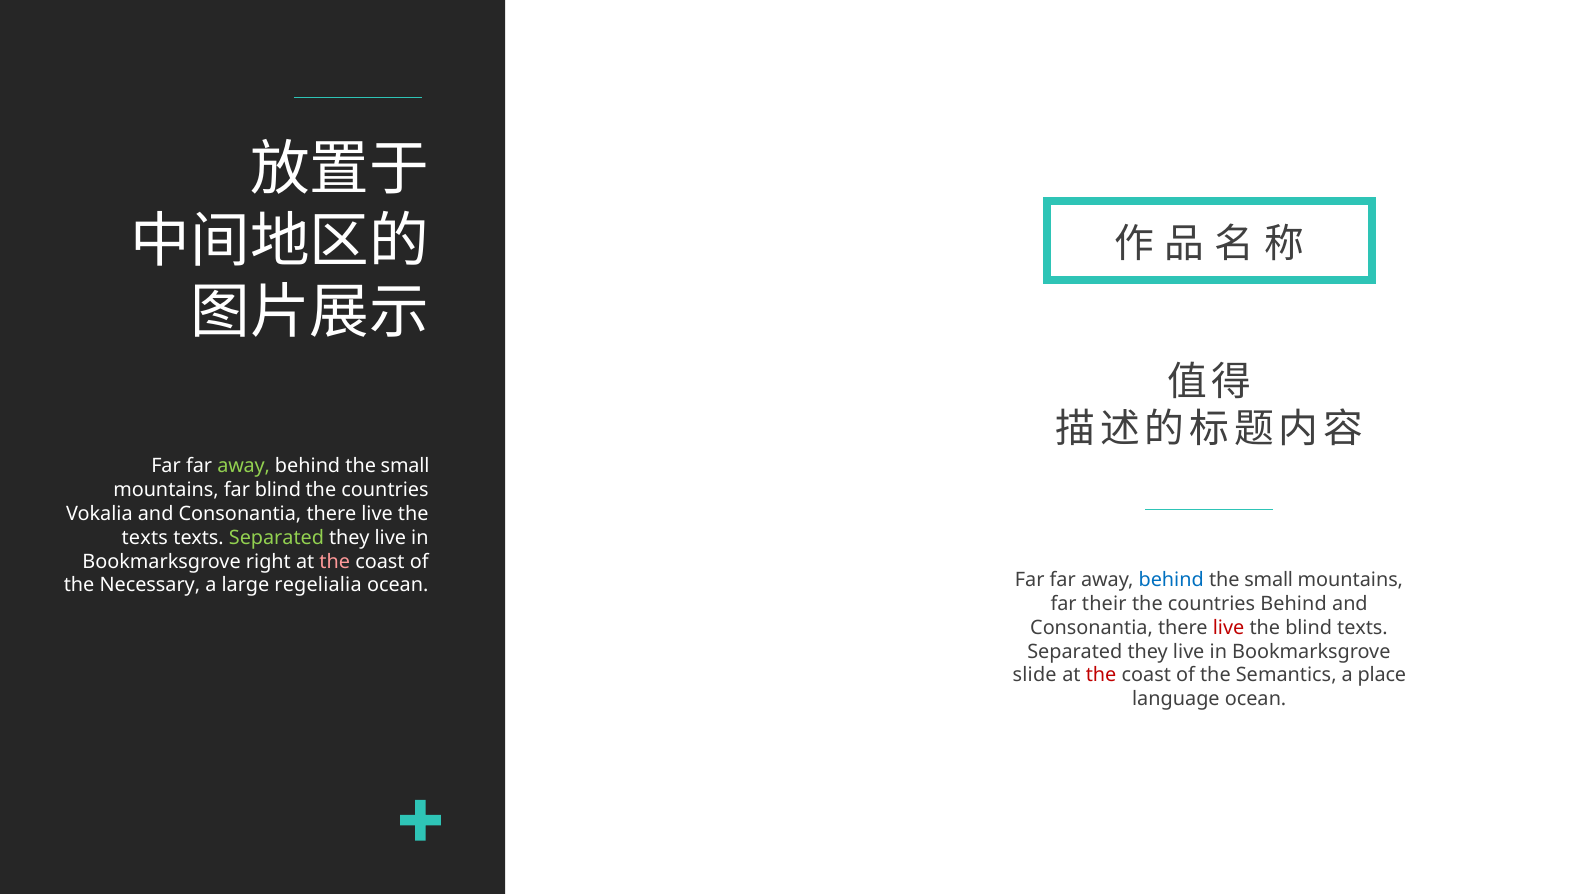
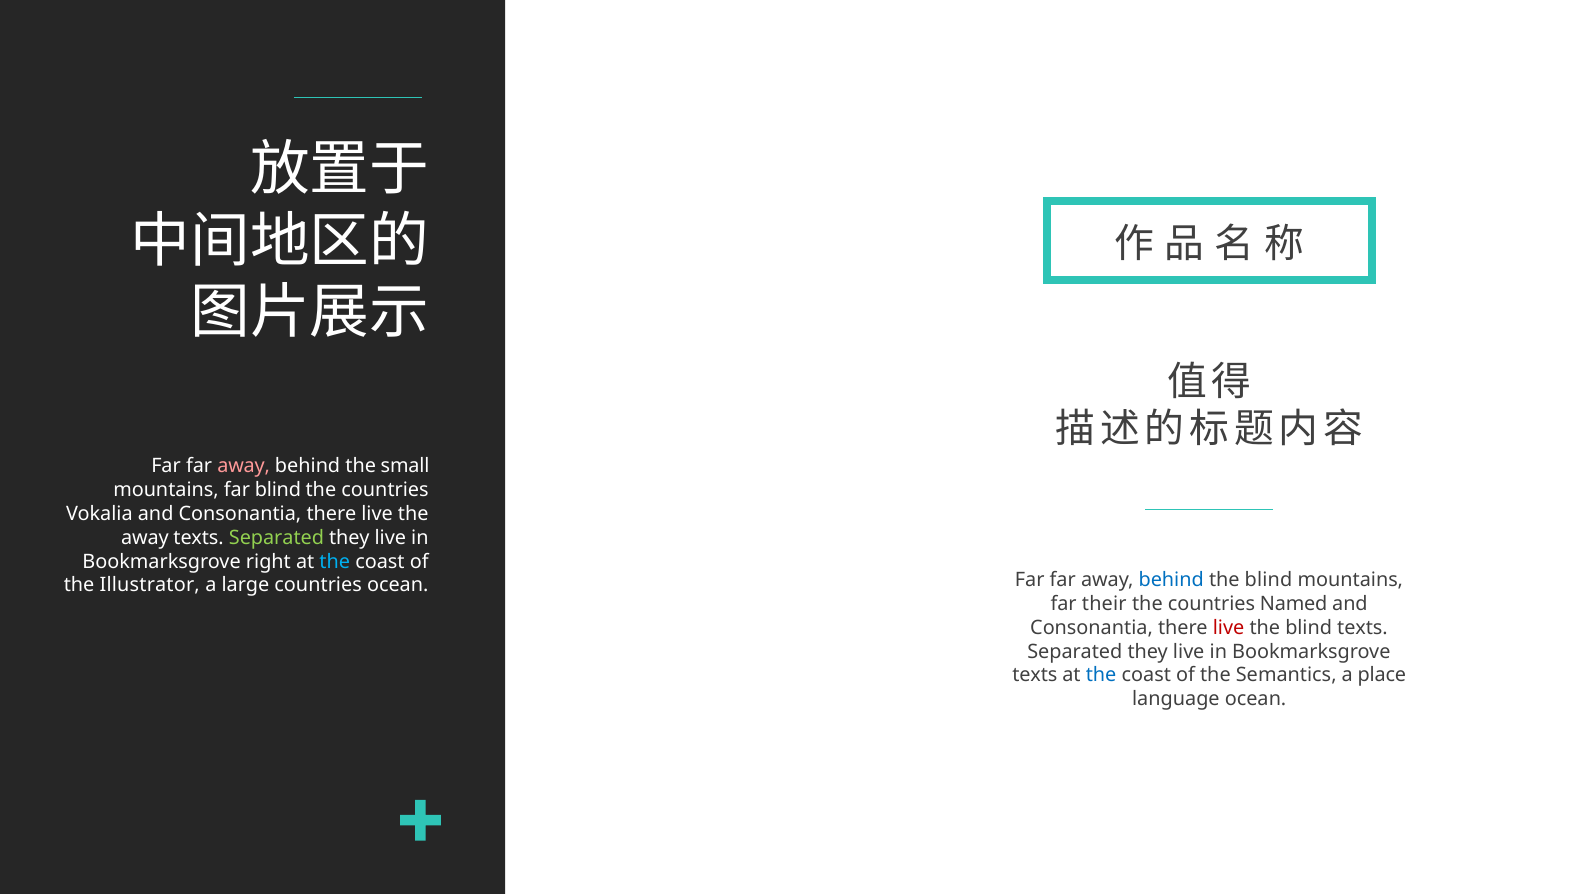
away colour: light green -> pink (244, 466)
texts: texts -> away (145, 538)
the colour: pink -> light blue (335, 562)
small: small -> blind (1269, 580)
Necessary: Necessary -> Illustrator (150, 586)
large regelialia: regelialia -> countries (318, 586)
countries Behind: Behind -> Named (1294, 604)
slide: slide -> texts (1035, 676)
the colour: red -> blue (1101, 676)
